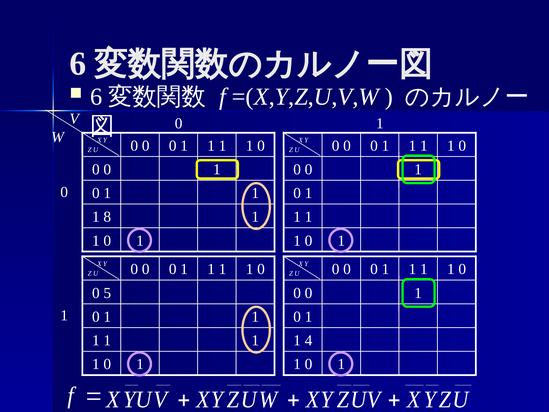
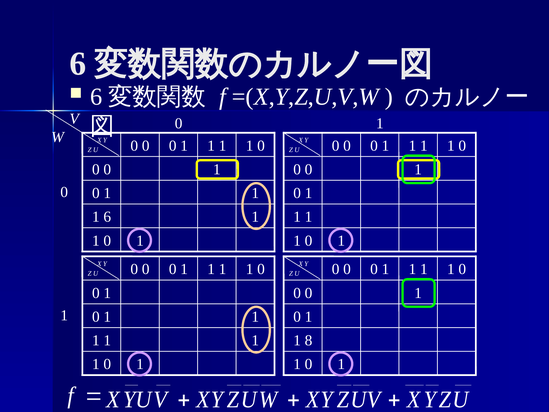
1 8: 8 -> 6 (107, 217)
5: 5 -> 1 (107, 293)
4: 4 -> 8 (309, 340)
